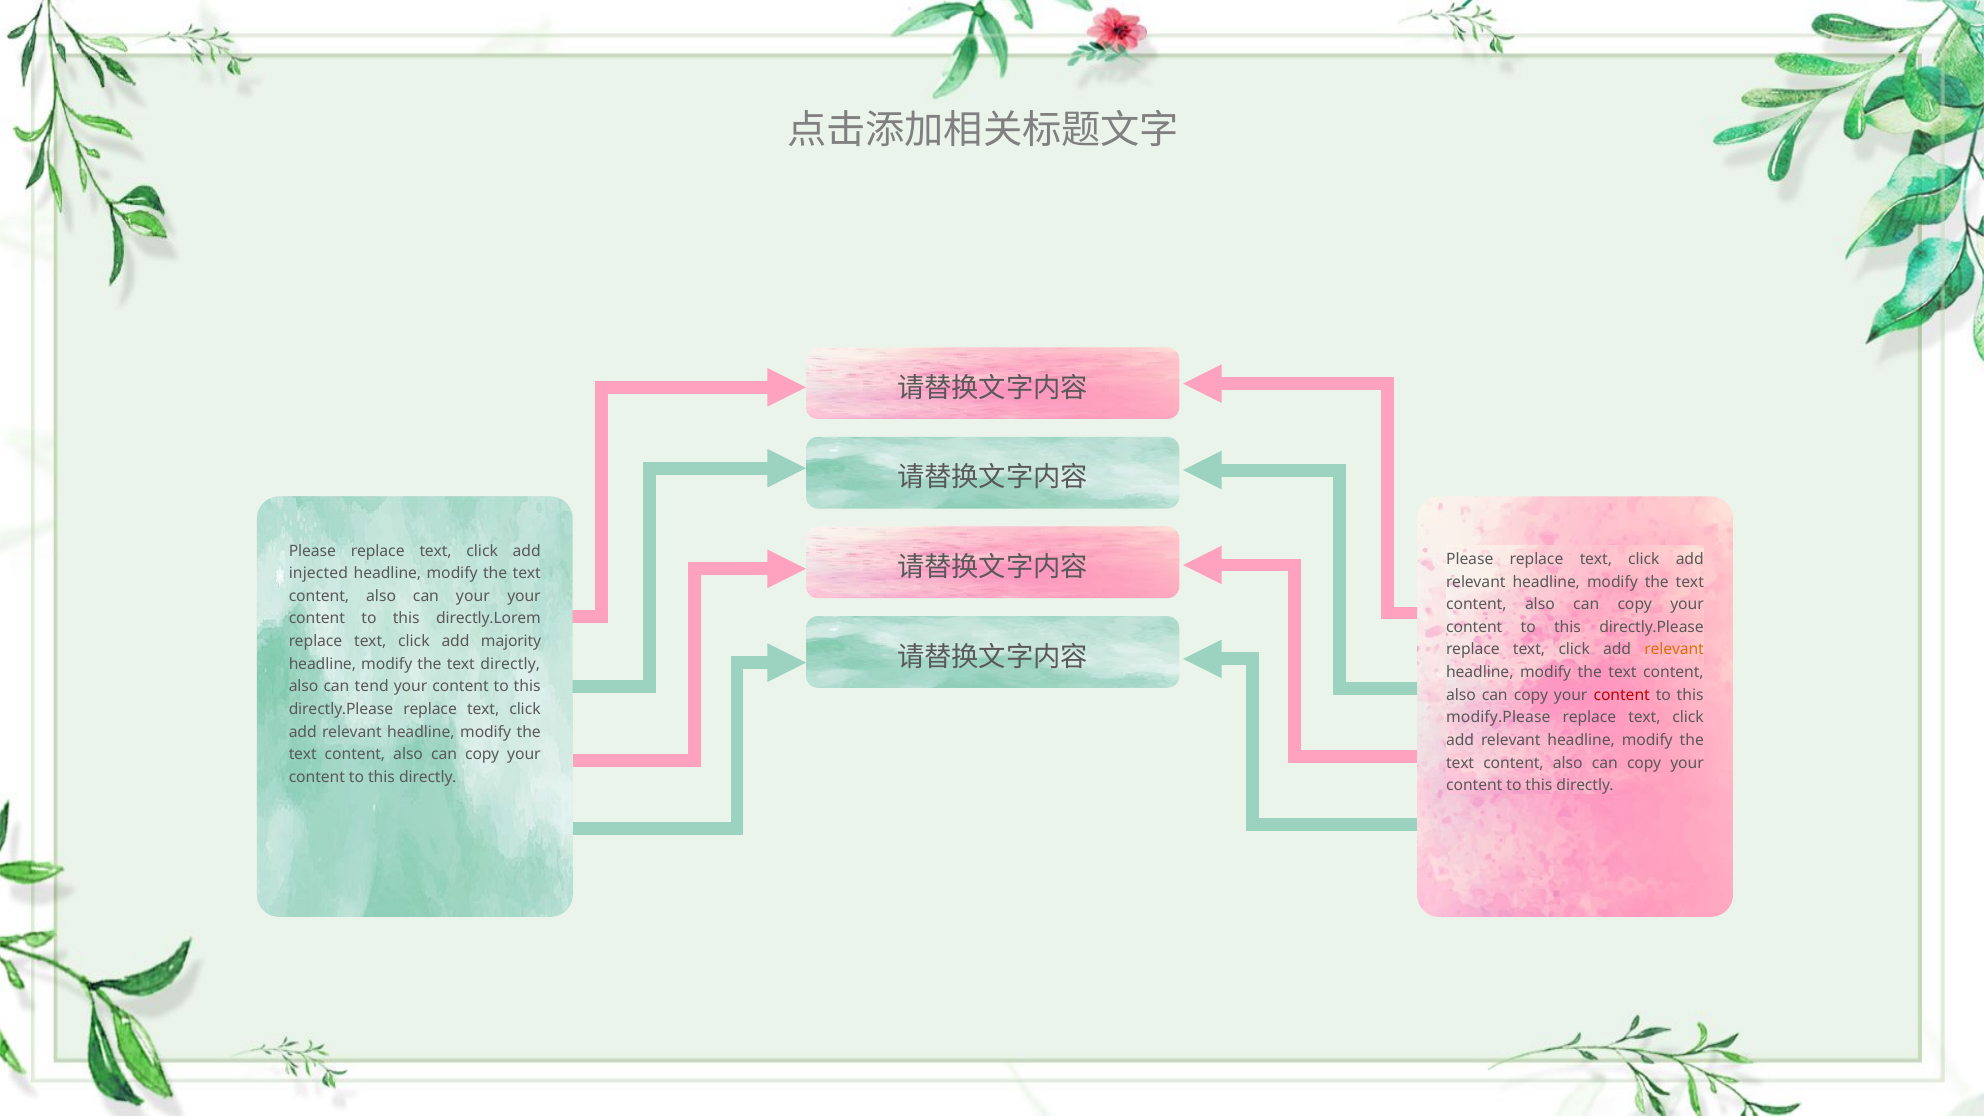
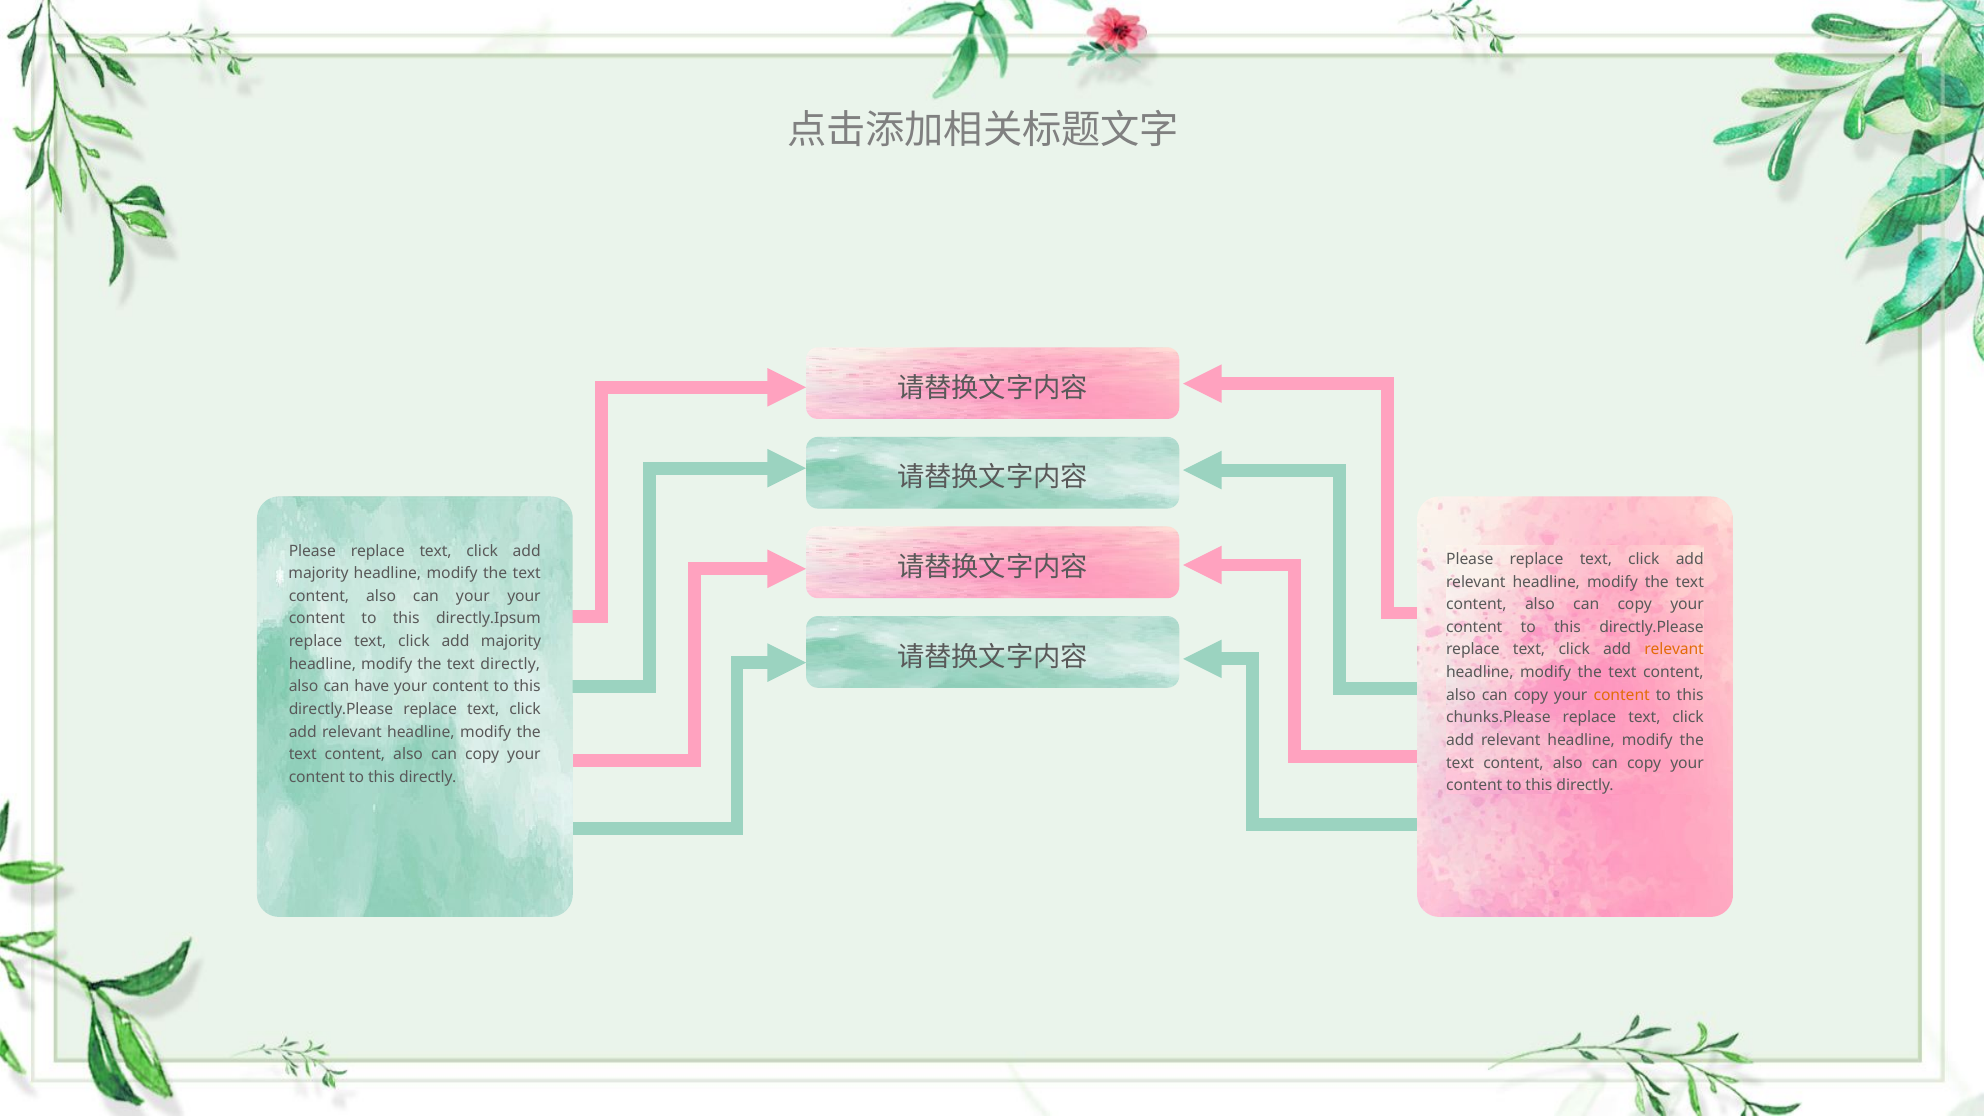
injected: injected -> majority (319, 574)
directly.Lorem: directly.Lorem -> directly.Ipsum (488, 619)
tend: tend -> have (372, 687)
content colour: red -> orange (1622, 695)
modify.Please: modify.Please -> chunks.Please (1498, 718)
